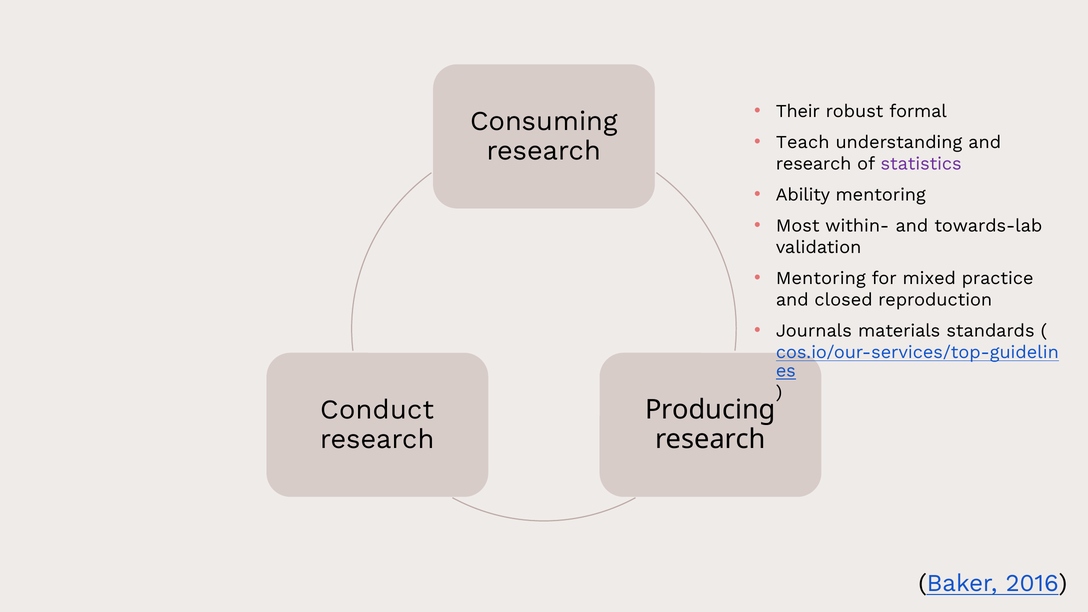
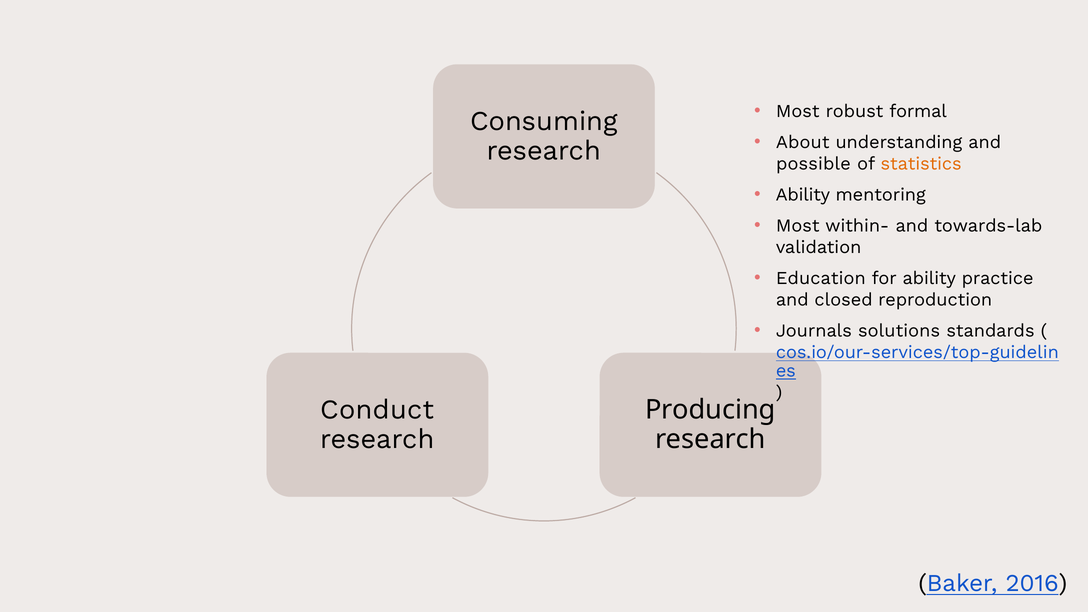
Their: Their -> Most (798, 111)
Teach: Teach -> About (803, 142)
research: research -> possible (813, 164)
statistics colour: purple -> orange (921, 164)
Mentoring: Mentoring -> Education (821, 278)
for mixed: mixed -> ability (929, 278)
materials: materials -> solutions (899, 331)
